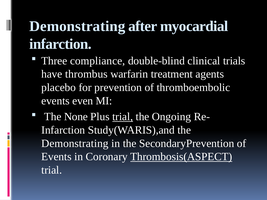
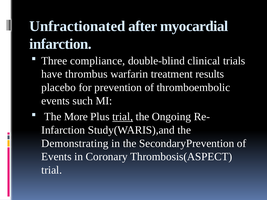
Demonstrating: Demonstrating -> Unfractionated (77, 26)
agents: agents -> results (210, 74)
even: even -> such (83, 101)
None: None -> More (76, 117)
Thrombosis(ASPECT underline: present -> none (181, 157)
